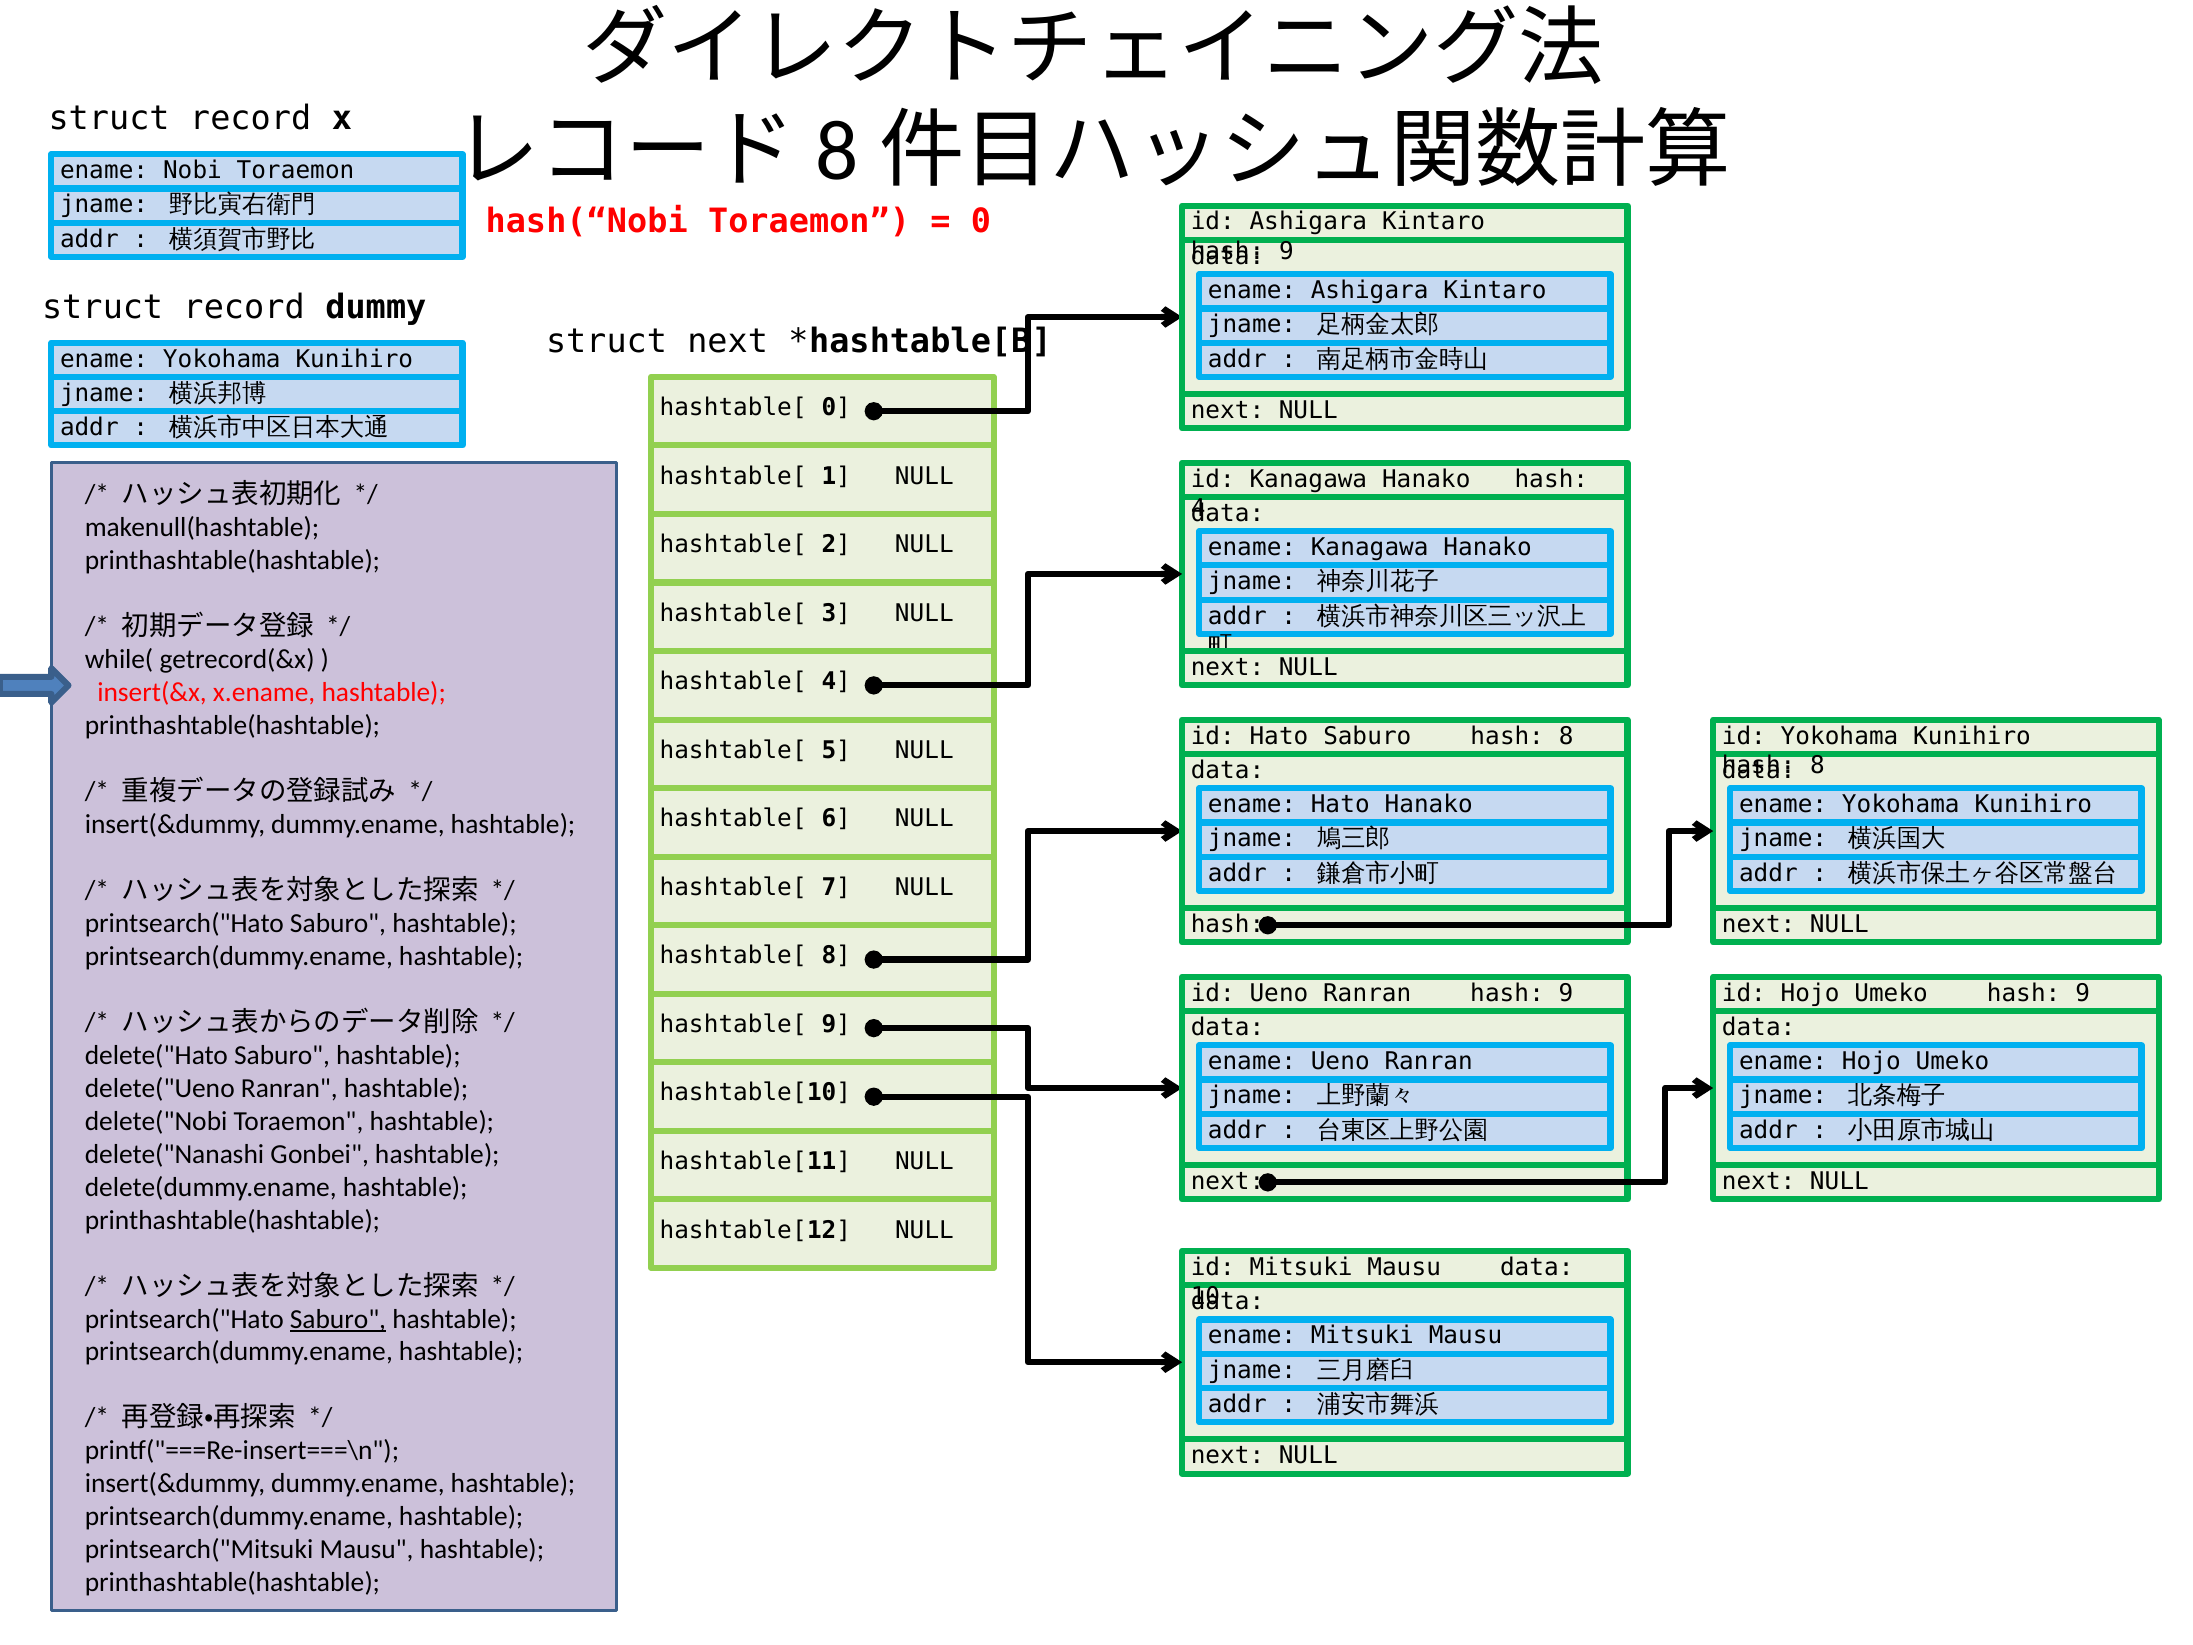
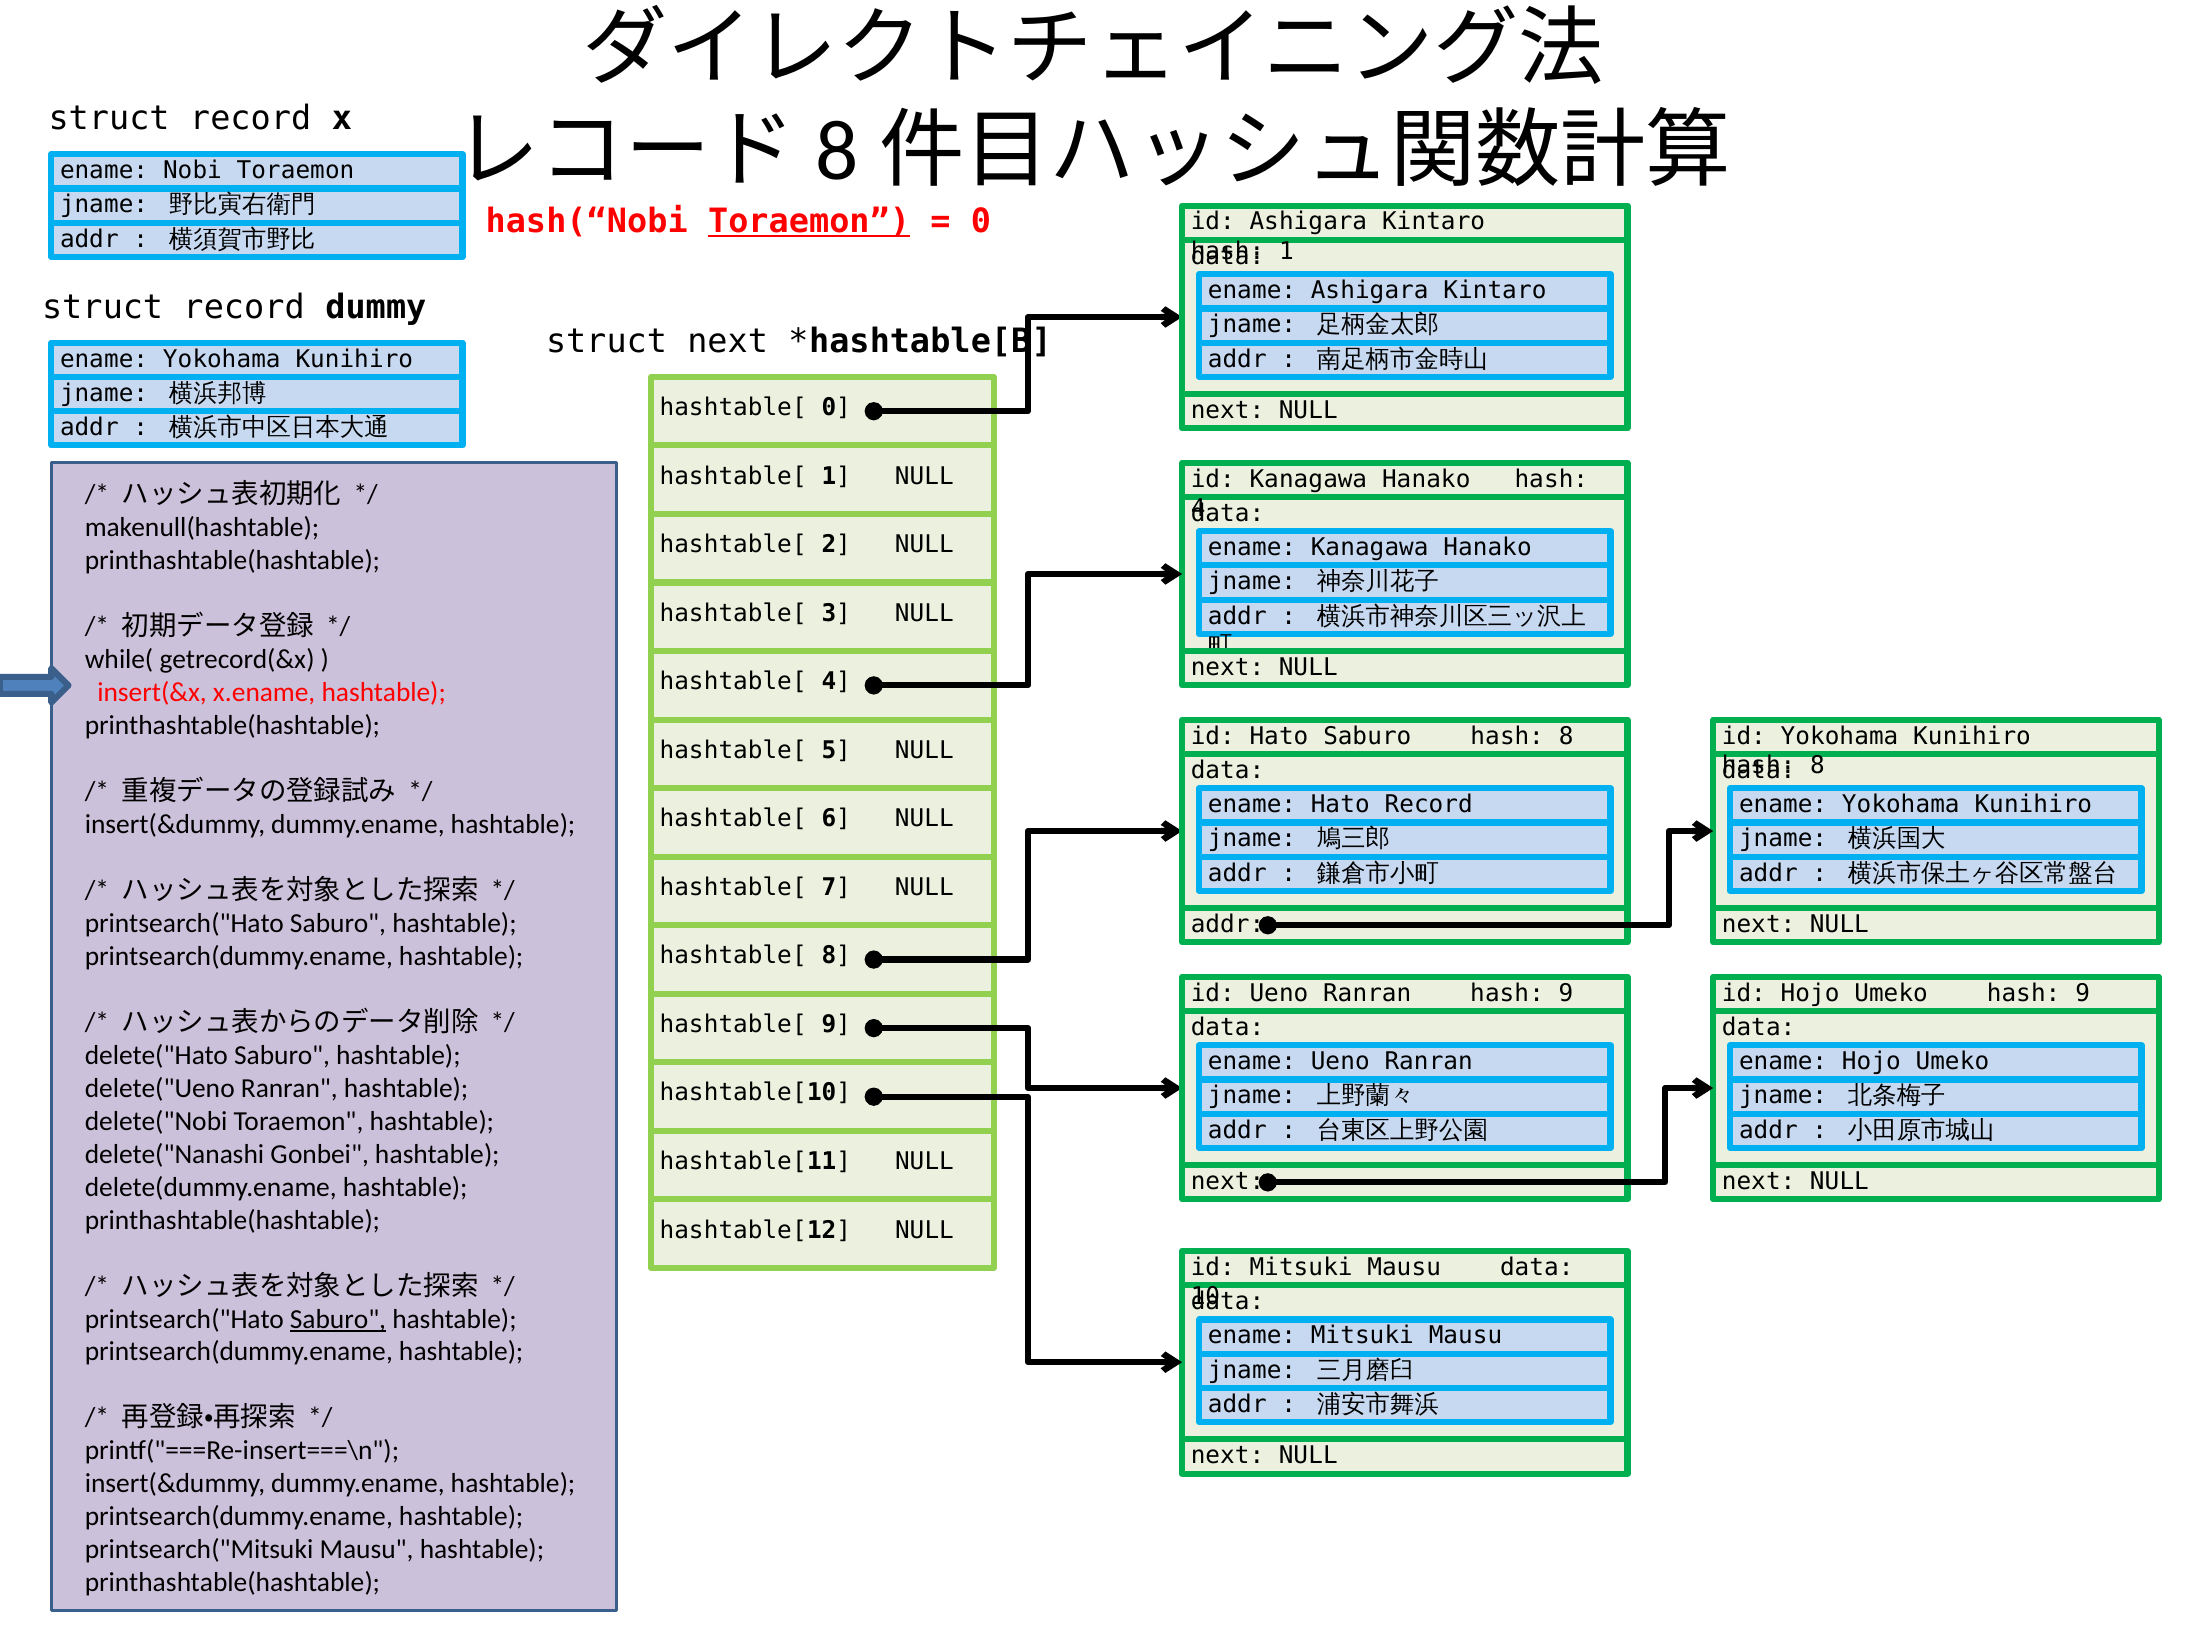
Toraemon underline: none -> present (809, 222)
9: 9 -> 1 (1286, 251)
Hato Hanako: Hanako -> Record (1429, 804)
hash: hash -> addr (1227, 924)
